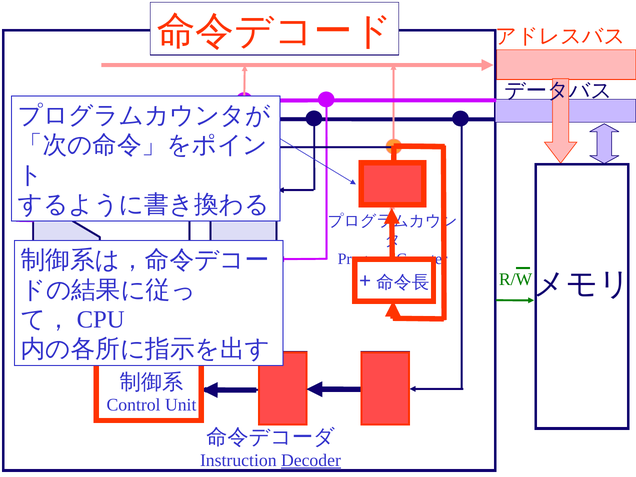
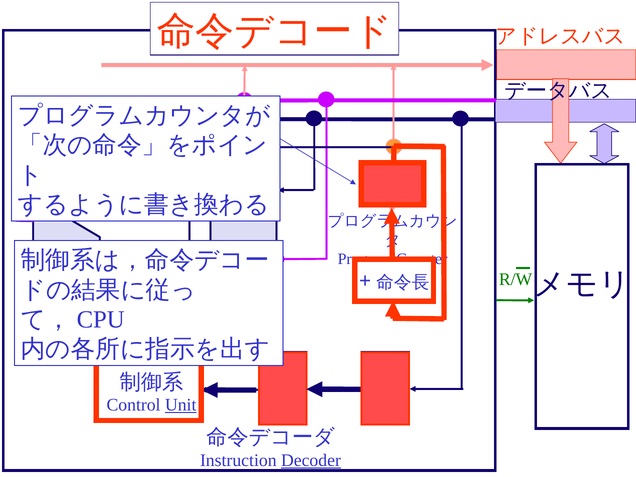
Unit underline: none -> present (181, 405)
